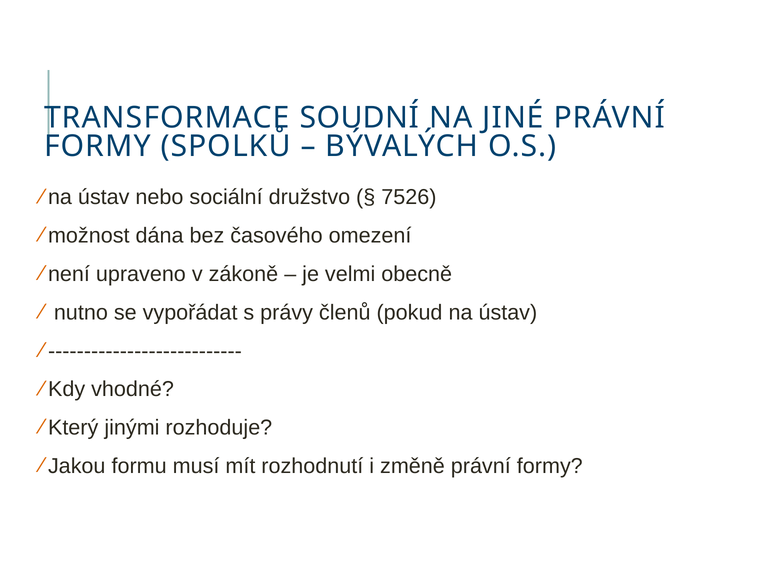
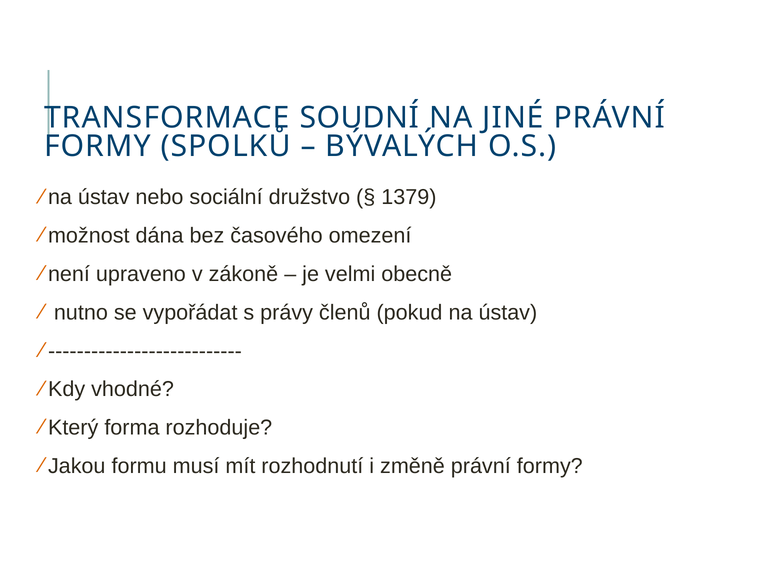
7526: 7526 -> 1379 (409, 197)
jinými: jinými -> forma (132, 428)
